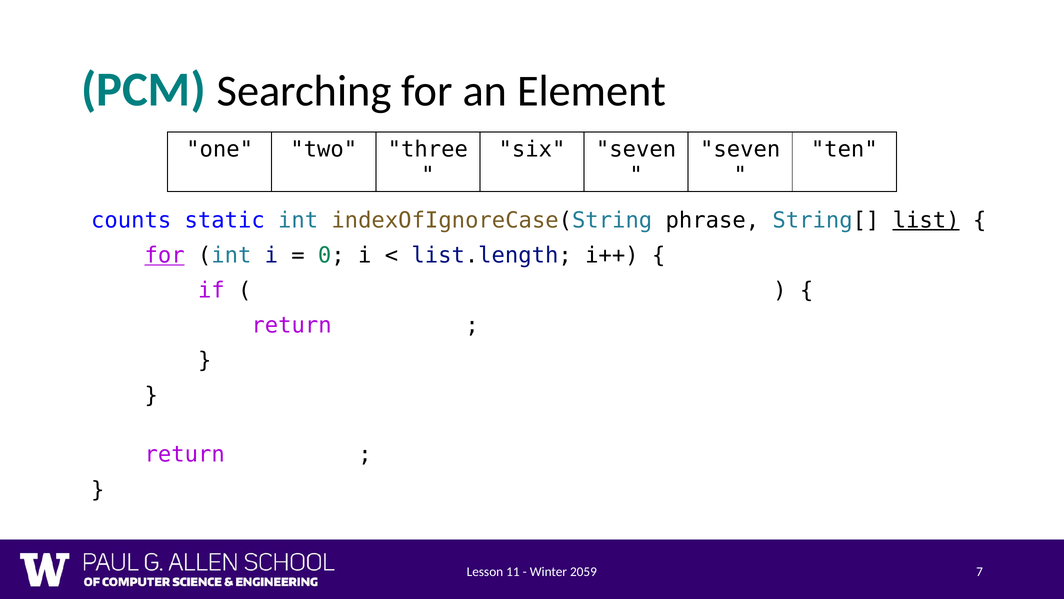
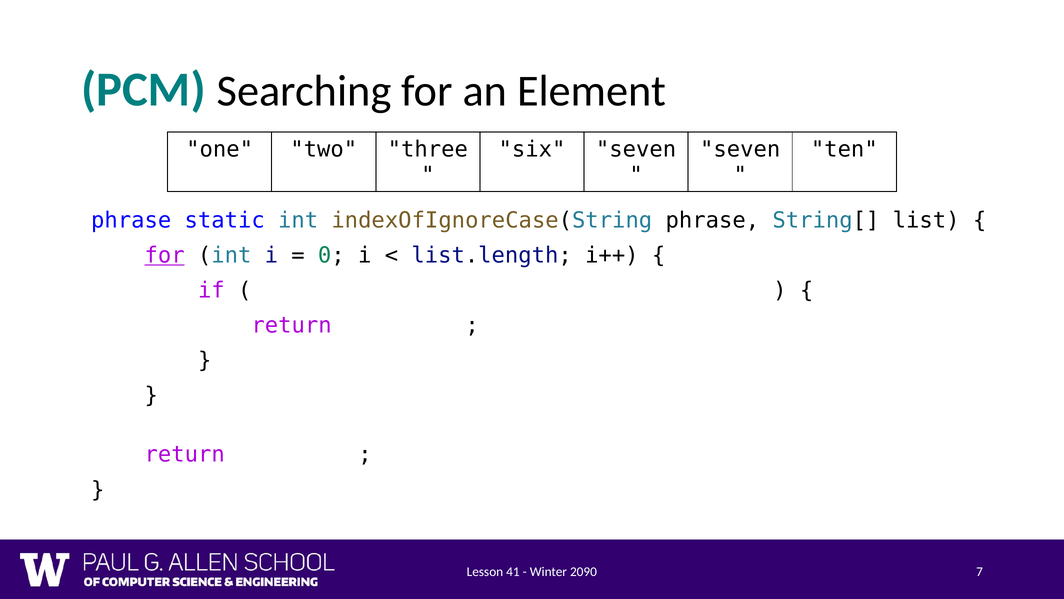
counts: counts -> phrase (131, 220)
list underline: present -> none (926, 220)
11: 11 -> 41 (513, 572)
2059: 2059 -> 2090 (583, 572)
